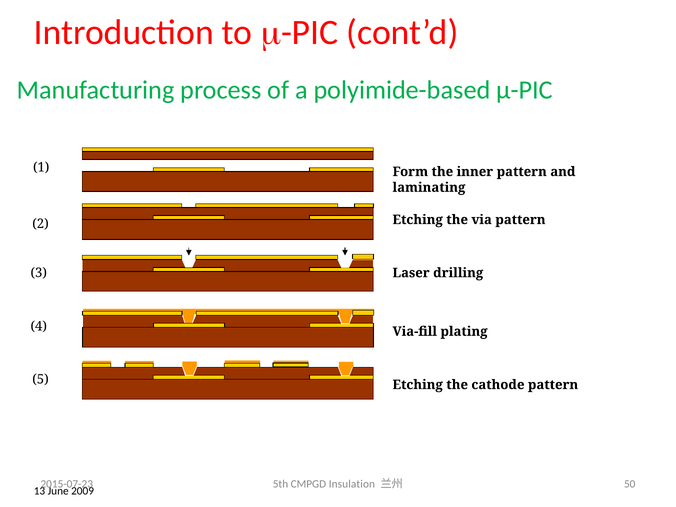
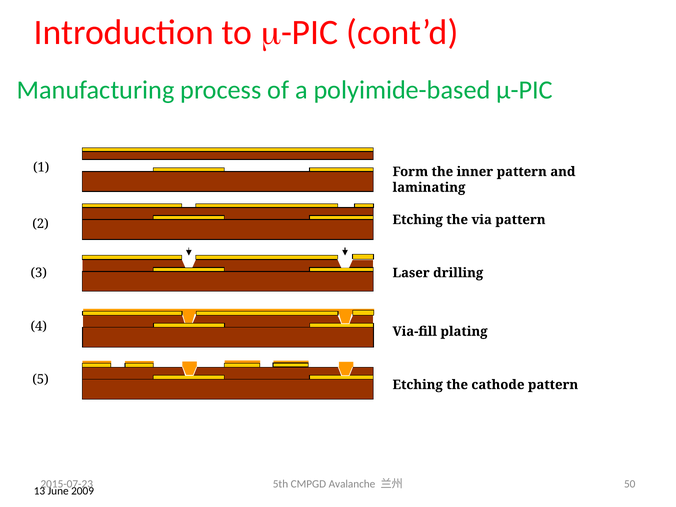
Insulation: Insulation -> Avalanche (352, 484)
